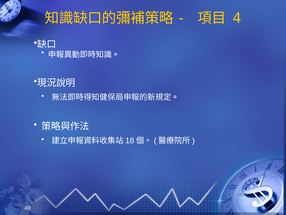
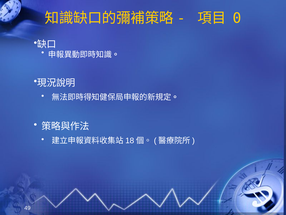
4: 4 -> 0 (237, 18)
